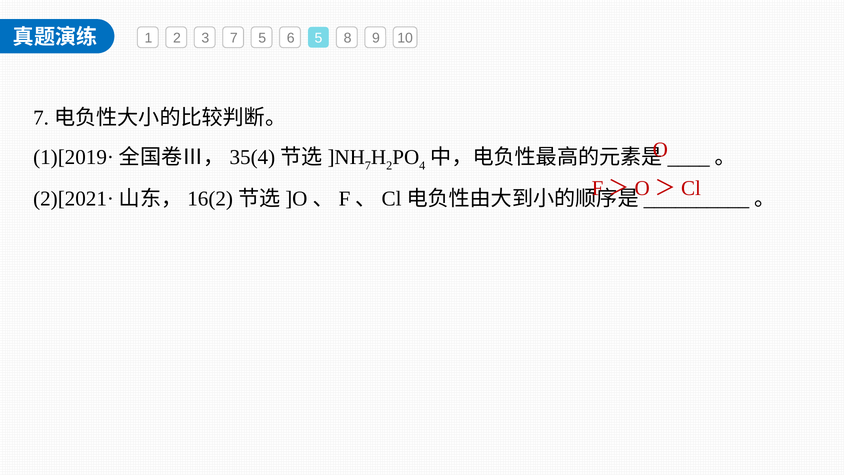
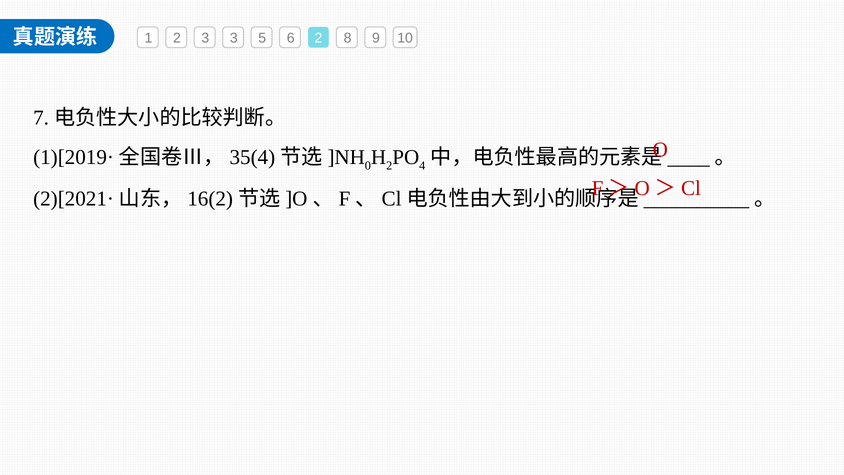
3 7: 7 -> 3 (234, 38)
6 5: 5 -> 2 (318, 38)
7: 7 -> 0 (368, 166)
